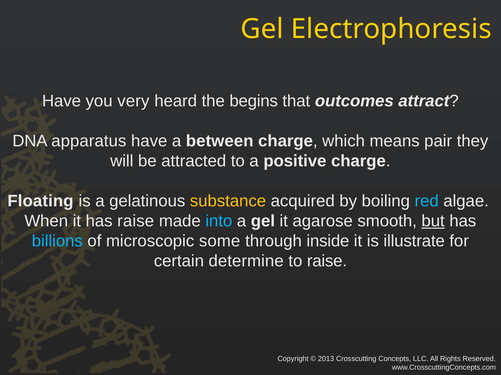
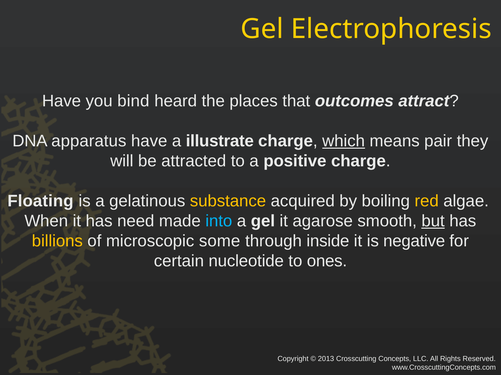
very: very -> bind (133, 101)
begins: begins -> places (254, 101)
between: between -> illustrate (220, 141)
which underline: none -> present (344, 141)
red colour: light blue -> yellow (427, 202)
has raise: raise -> need (136, 222)
billions colour: light blue -> yellow (57, 242)
illustrate: illustrate -> negative (414, 242)
determine: determine -> nucleotide (246, 262)
to raise: raise -> ones (327, 262)
